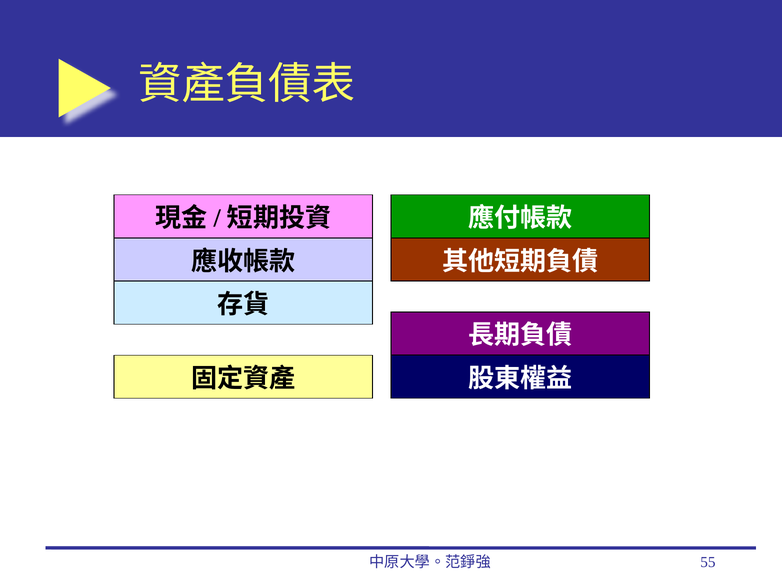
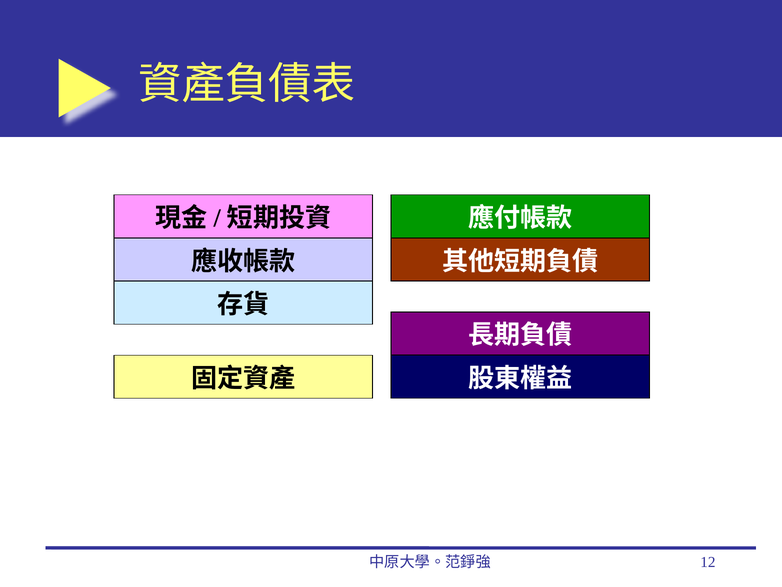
55: 55 -> 12 (708, 561)
